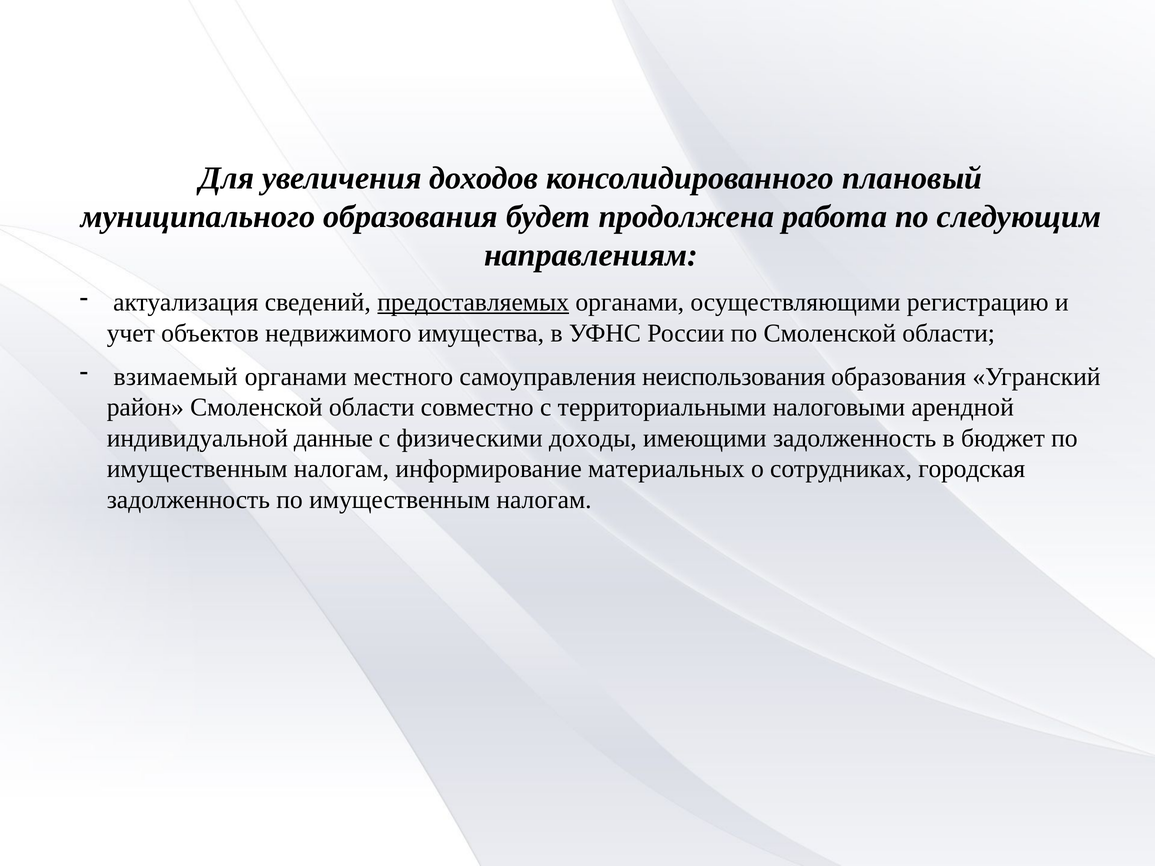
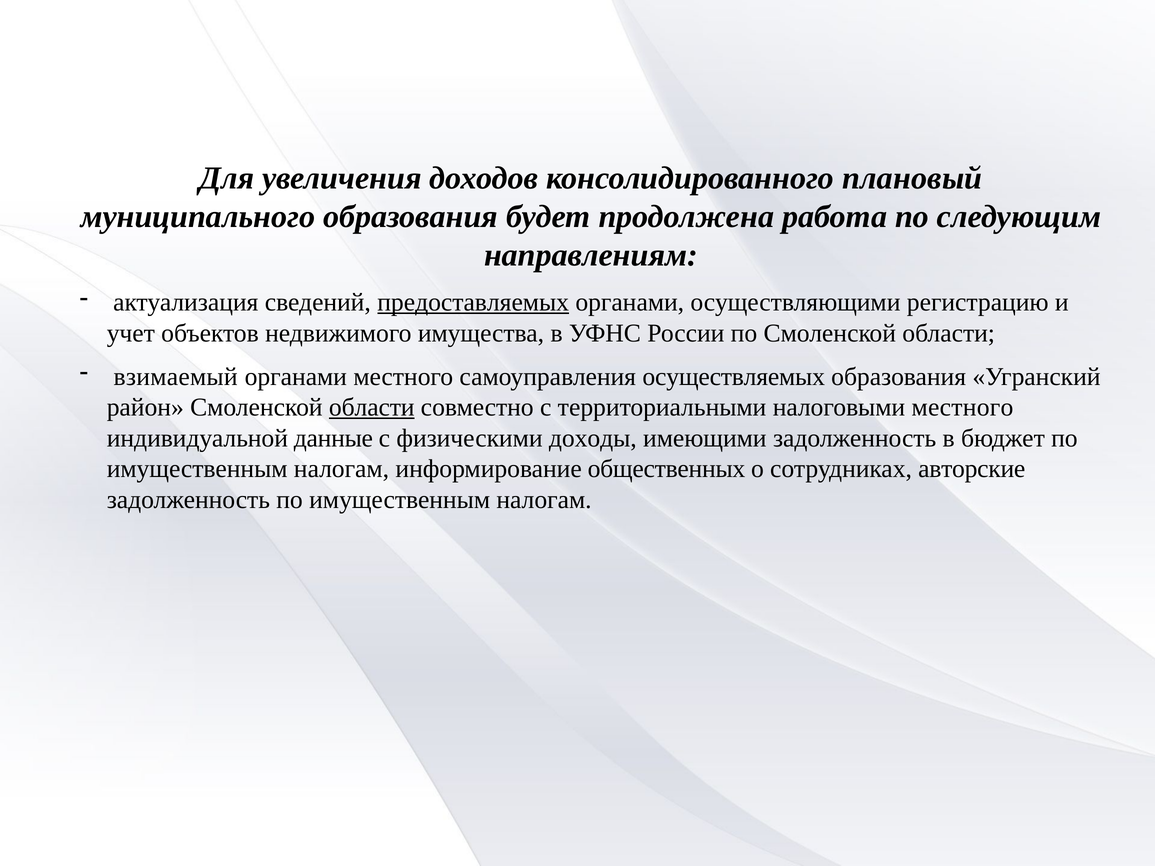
неиспользования: неиспользования -> осуществляемых (734, 377)
области underline: none -> present (372, 408)
налоговыми арендной: арендной -> местного (963, 408)
материальных: материальных -> общественных (666, 469)
городская: городская -> авторские (972, 469)
